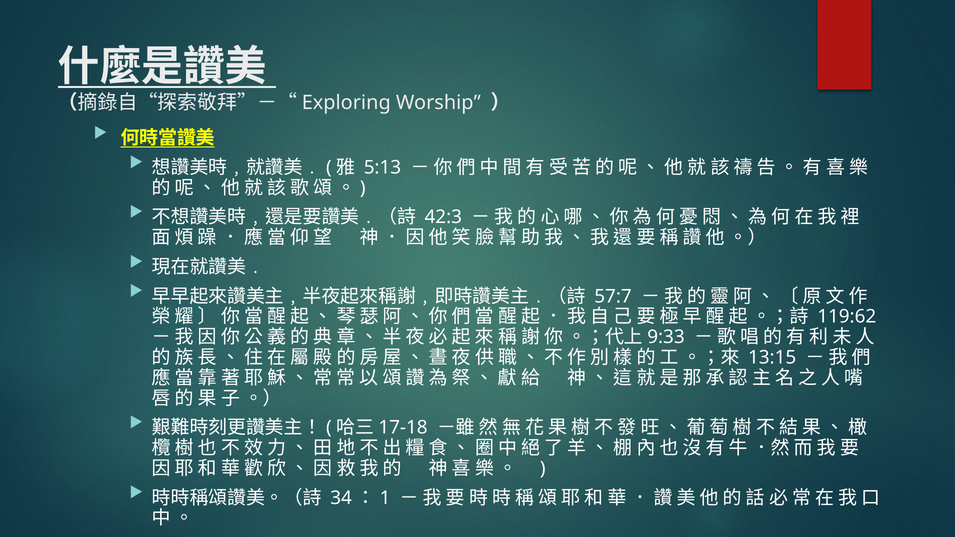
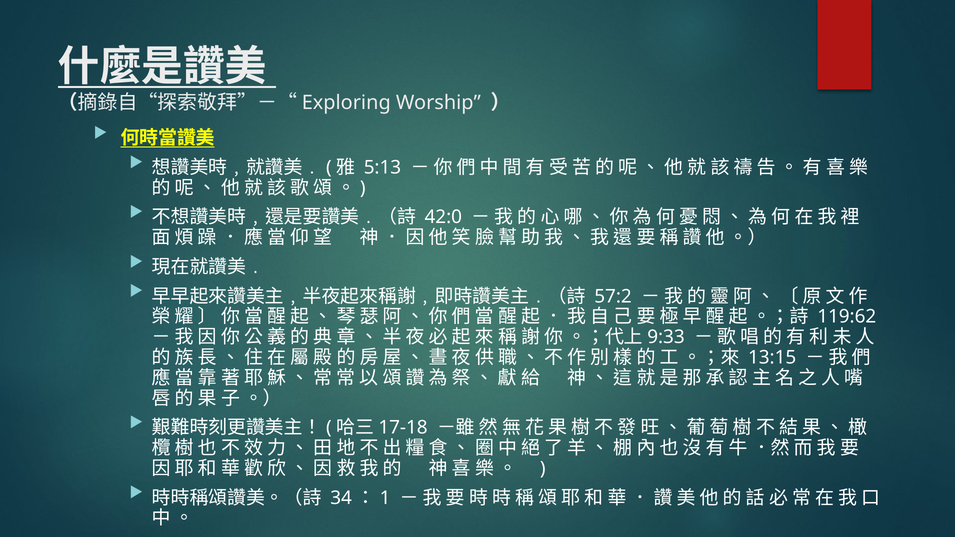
42:3: 42:3 -> 42:0 (443, 217)
57:7: 57:7 -> 57:2 (613, 296)
